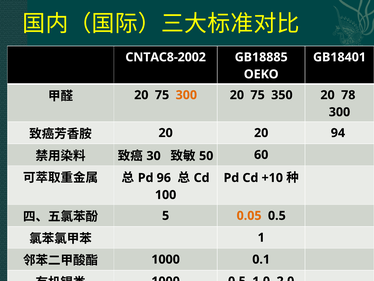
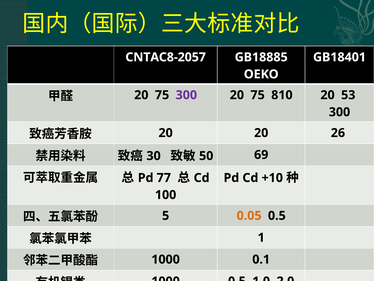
CNTAC8-2002: CNTAC8-2002 -> CNTAC8-2057 (166, 57)
300 colour: orange -> purple (186, 95)
350: 350 -> 810 (282, 95)
78: 78 -> 53 (348, 95)
94: 94 -> 26 (338, 133)
60: 60 -> 69 (261, 155)
96: 96 -> 77 (164, 178)
